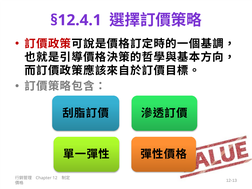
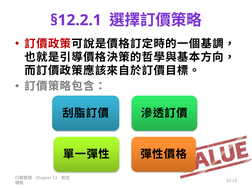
§12.4.1: §12.4.1 -> §12.2.1 (76, 20)
